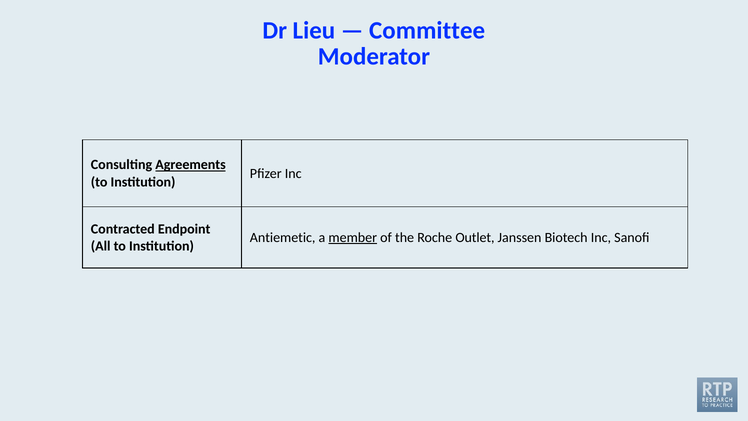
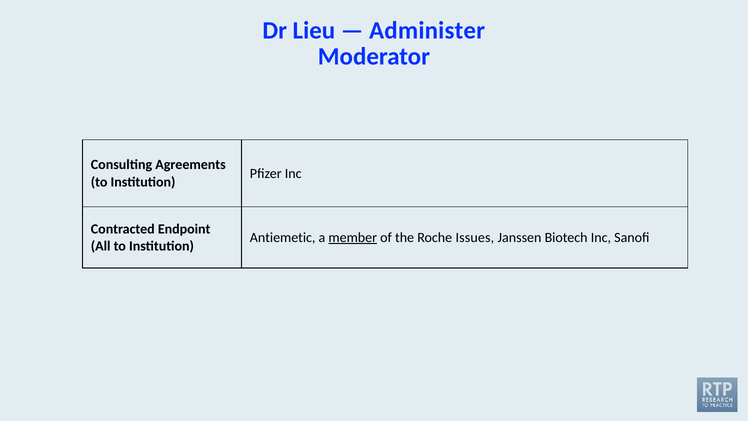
Committee: Committee -> Administer (427, 30)
Agreements underline: present -> none (191, 165)
Outlet: Outlet -> Issues (475, 237)
